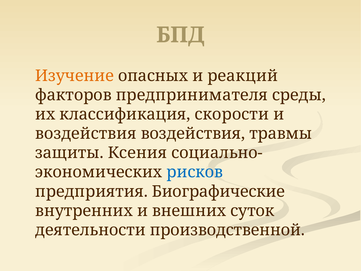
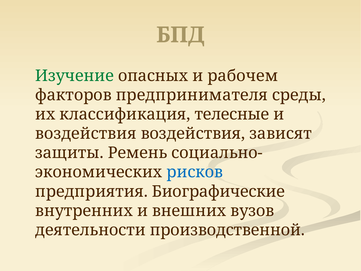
Изучение colour: orange -> green (75, 76)
реакций: реакций -> рабочем (243, 76)
скорости: скорости -> телесные (232, 114)
травмы: травмы -> зависят (281, 134)
Ксения: Ксения -> Ремень (138, 153)
суток: суток -> вузов (252, 211)
